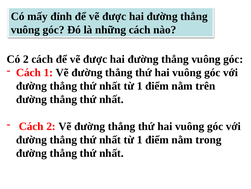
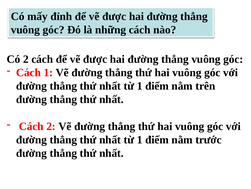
trong: trong -> trước (209, 139)
